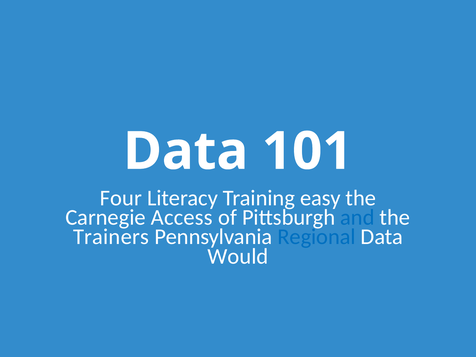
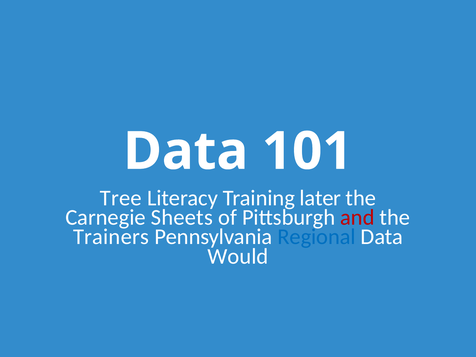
Four: Four -> Tree (121, 198)
easy: easy -> later (320, 198)
Access: Access -> Sheets (182, 217)
and colour: blue -> red (357, 217)
